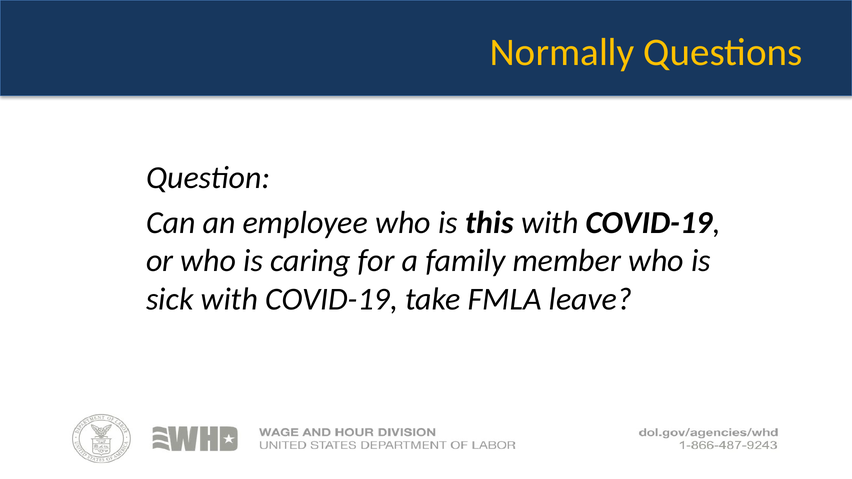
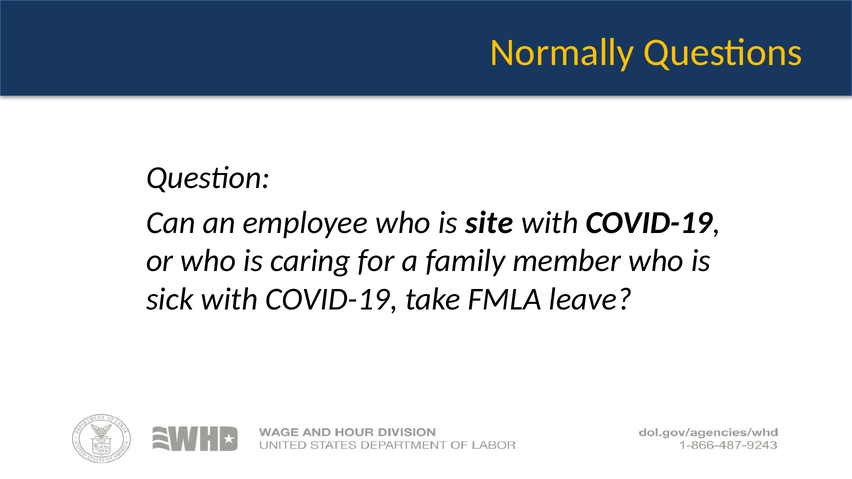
this: this -> site (489, 223)
